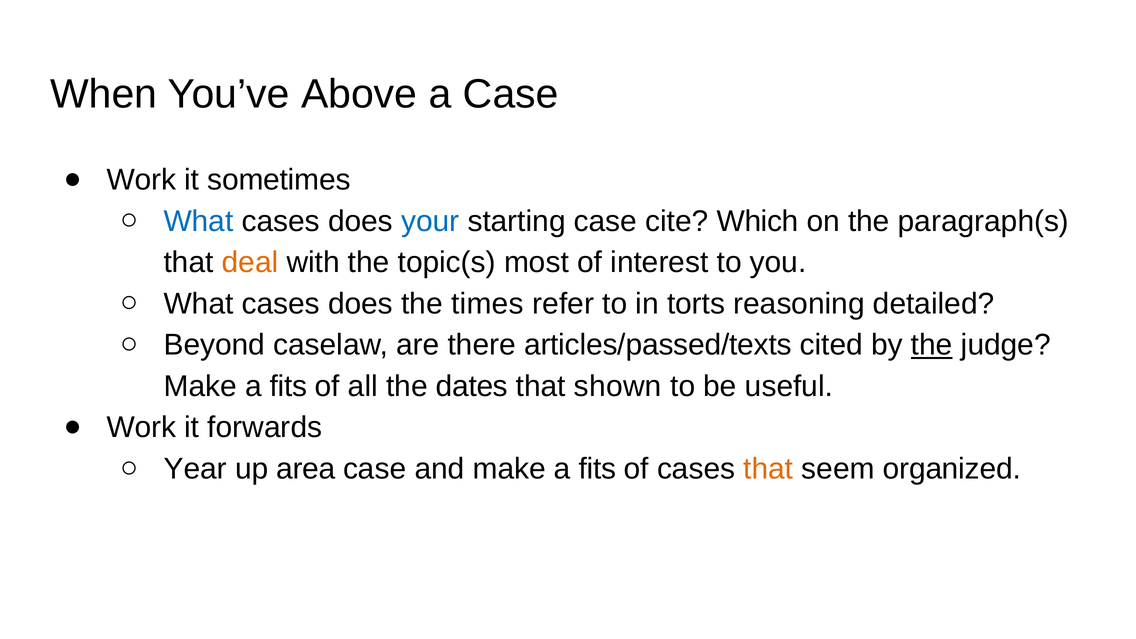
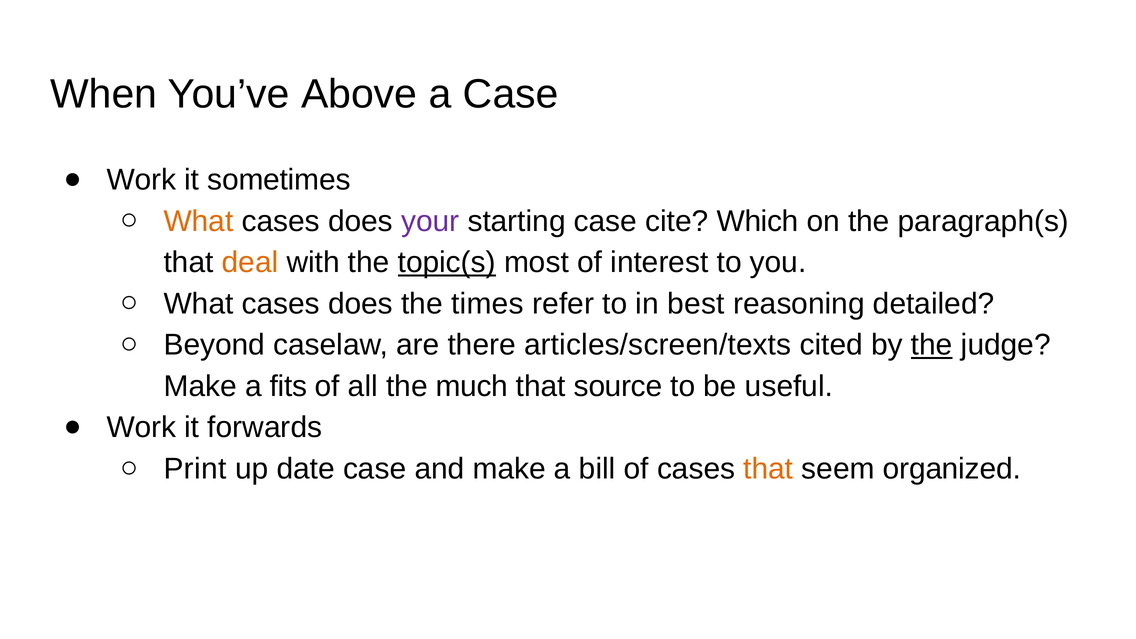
What colour: blue -> orange (199, 221)
your colour: blue -> purple (430, 221)
topic(s underline: none -> present (447, 262)
torts: torts -> best (696, 304)
articles/passed/texts: articles/passed/texts -> articles/screen/texts (658, 345)
dates: dates -> much (472, 386)
shown: shown -> source (618, 386)
Year: Year -> Print (195, 469)
area: area -> date (306, 469)
and make a fits: fits -> bill (597, 469)
